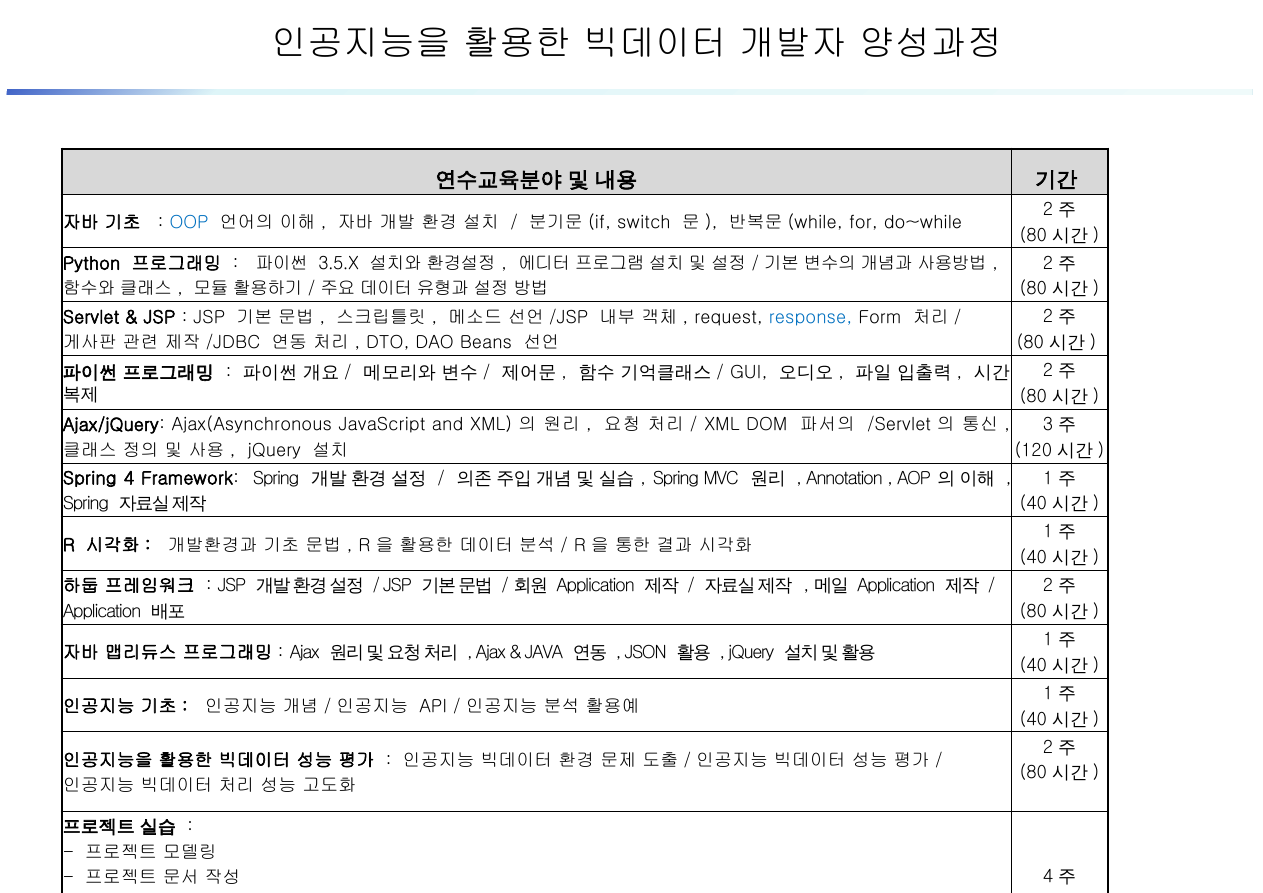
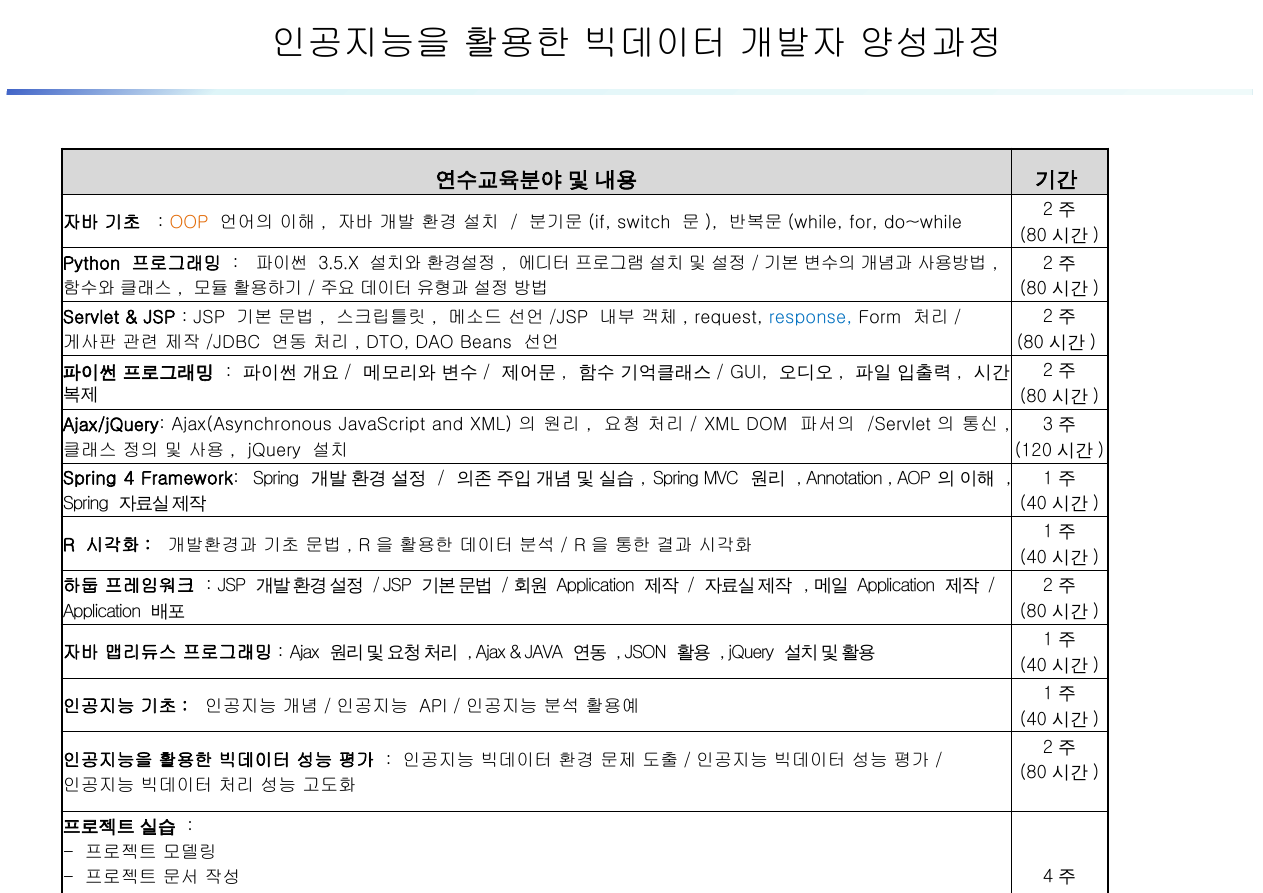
OOP colour: blue -> orange (189, 222)
